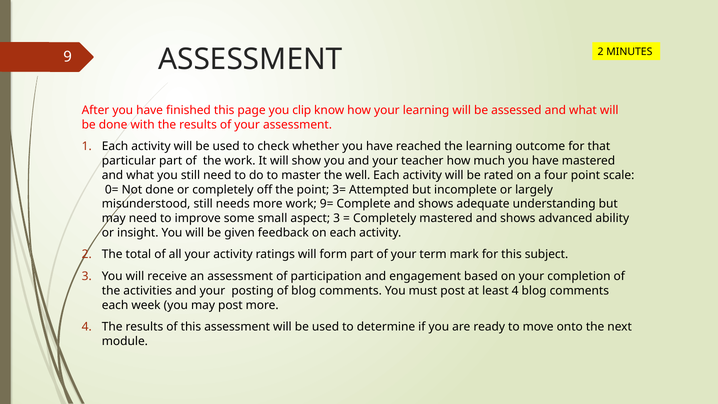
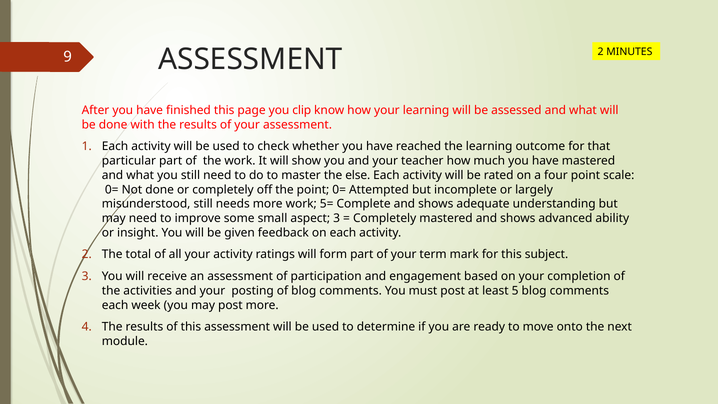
well: well -> else (358, 175)
point 3=: 3= -> 0= (339, 190)
9=: 9= -> 5= (327, 204)
least 4: 4 -> 5 (515, 291)
